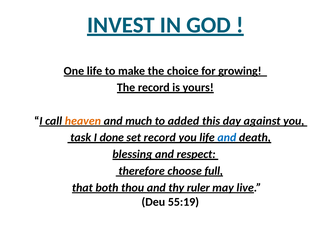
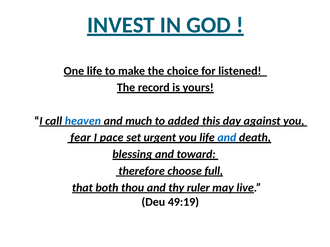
growing: growing -> listened (240, 71)
heaven colour: orange -> blue (83, 121)
task: task -> fear (81, 138)
done: done -> pace (112, 138)
set record: record -> urgent (160, 138)
respect: respect -> toward (196, 155)
55:19: 55:19 -> 49:19 (183, 202)
